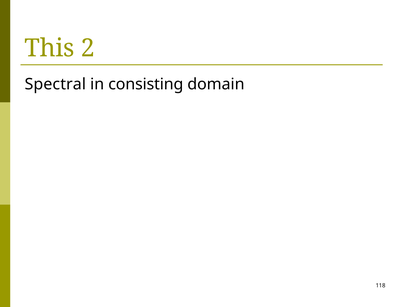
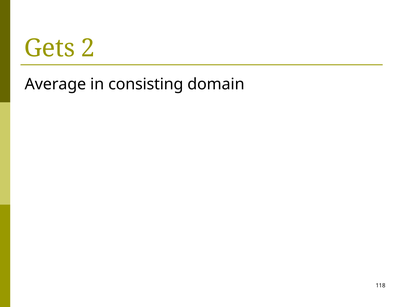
This: This -> Gets (50, 48)
Spectral: Spectral -> Average (55, 84)
